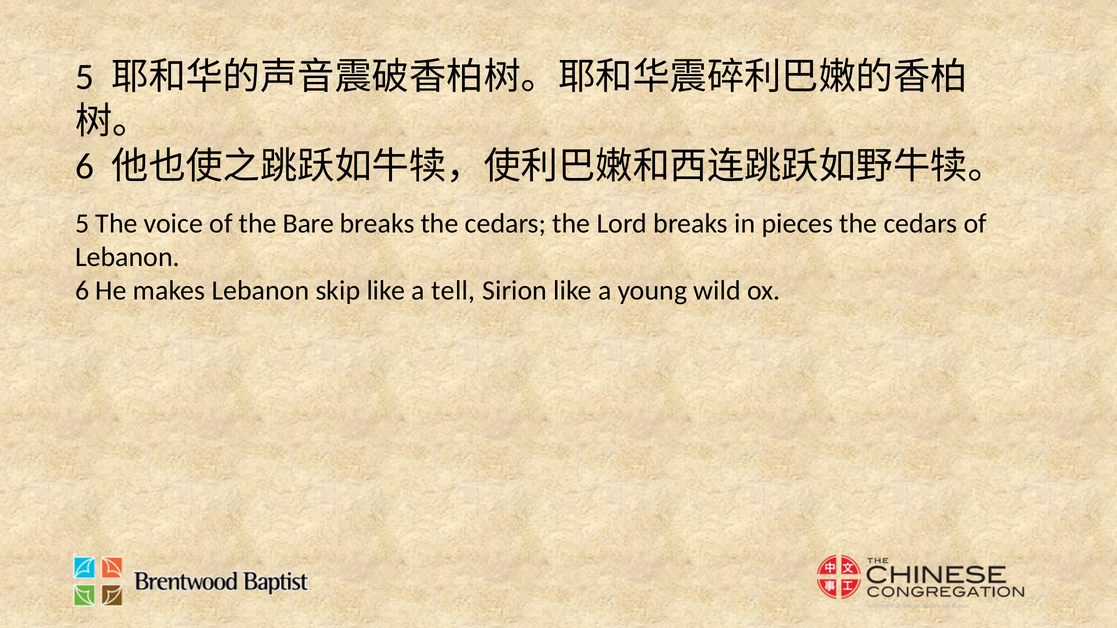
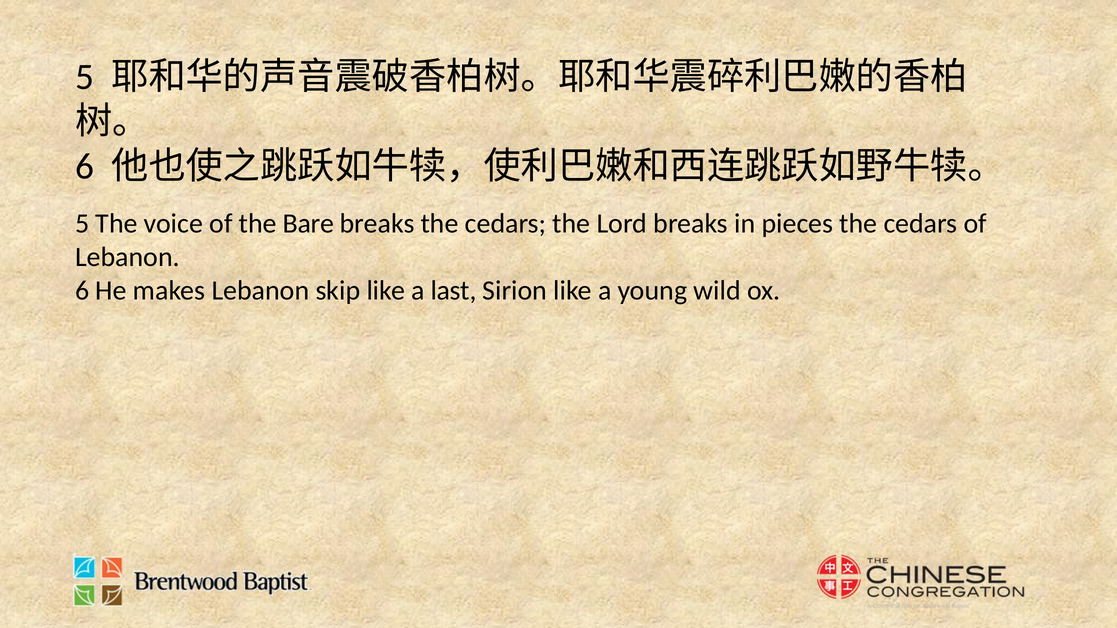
tell: tell -> last (454, 290)
